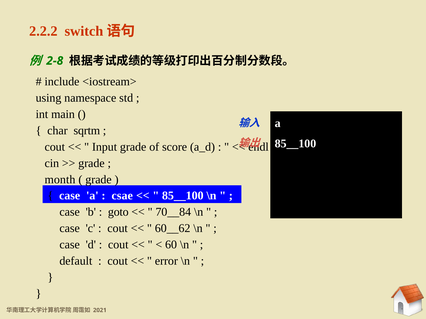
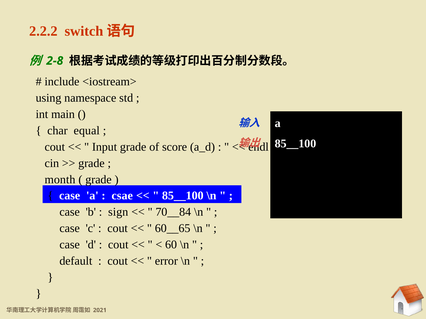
sqrtm: sqrtm -> equal (87, 131)
goto: goto -> sign (118, 212)
60__62: 60__62 -> 60__65 (173, 229)
